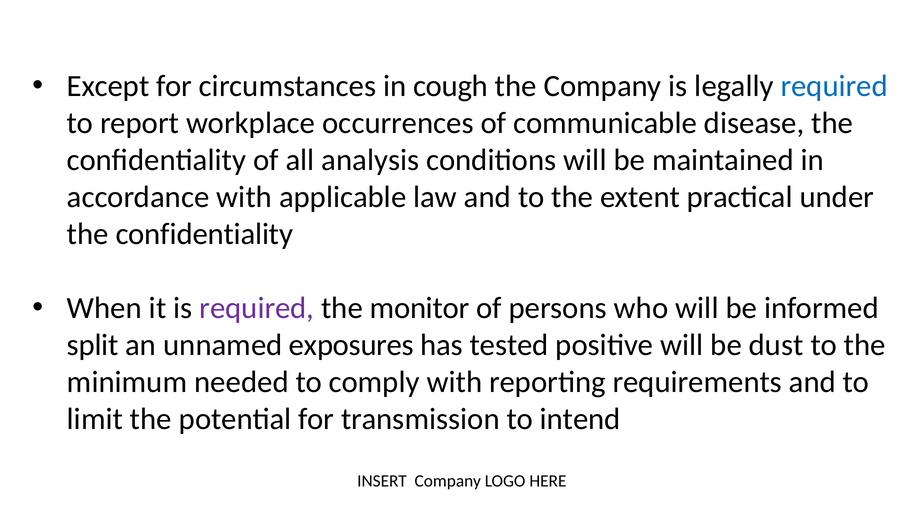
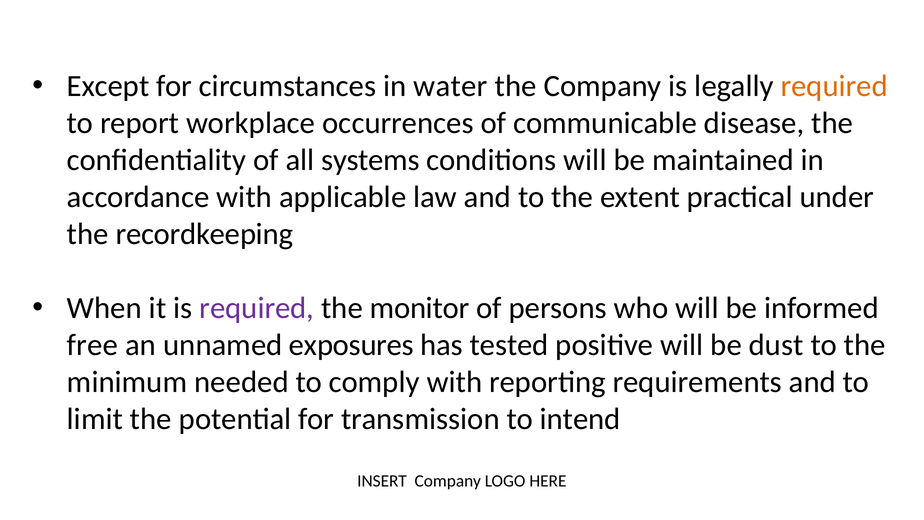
cough: cough -> water (450, 86)
required colour: blue -> orange (834, 86)
analysis: analysis -> systems (371, 160)
confidentiality: confidentiality -> recordkeeping (204, 234)
split: split -> free (92, 345)
